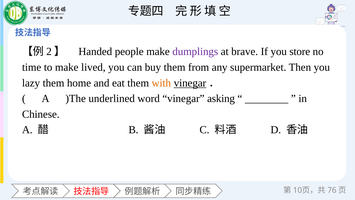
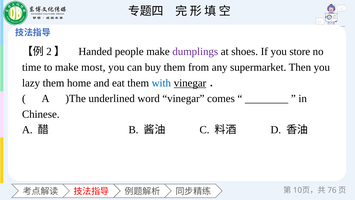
brave: brave -> shoes (245, 52)
lived: lived -> most (93, 67)
with colour: orange -> blue (161, 83)
asking: asking -> comes (221, 98)
